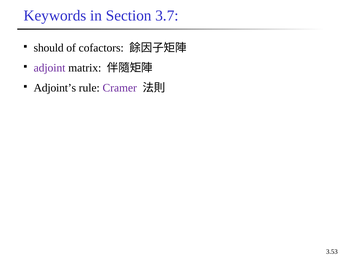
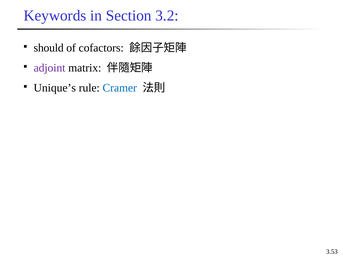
3.7: 3.7 -> 3.2 (167, 16)
Adjoint’s: Adjoint’s -> Unique’s (55, 88)
Cramer colour: purple -> blue (120, 88)
